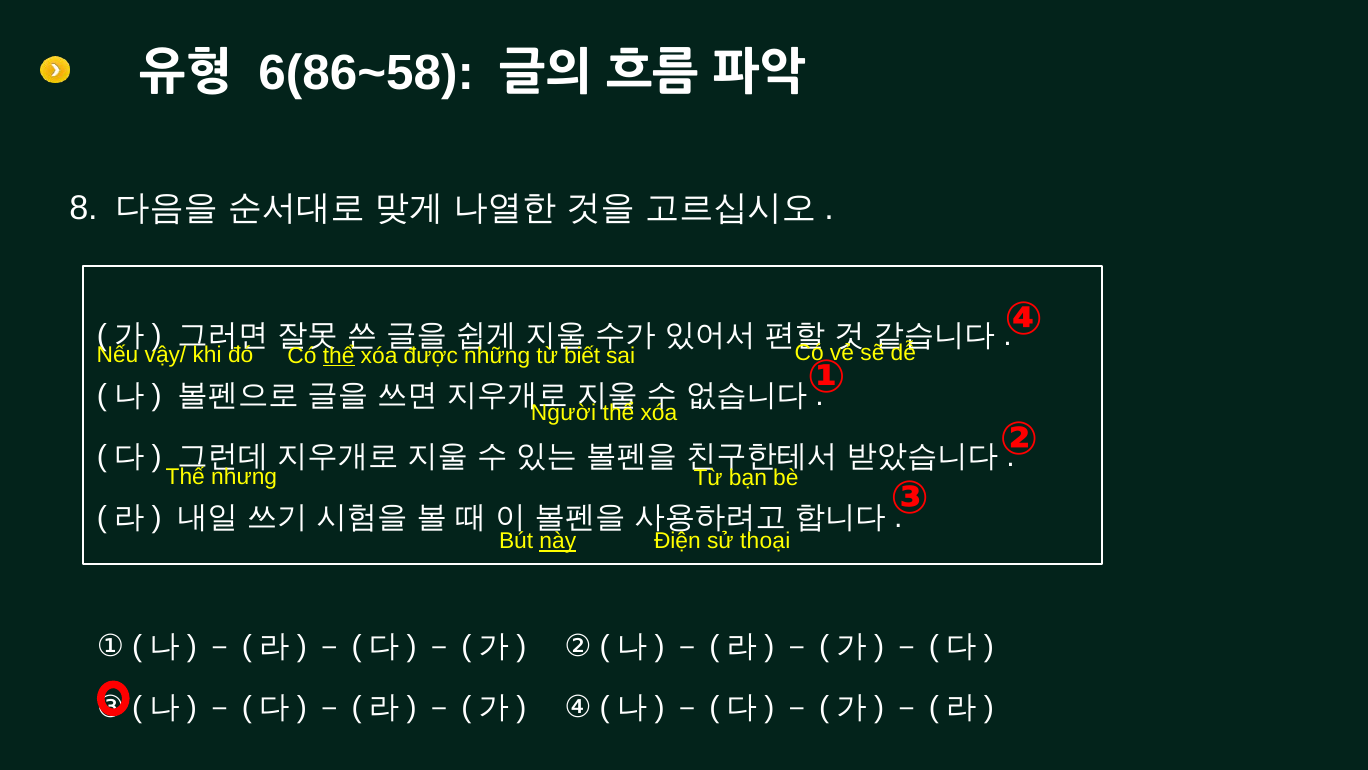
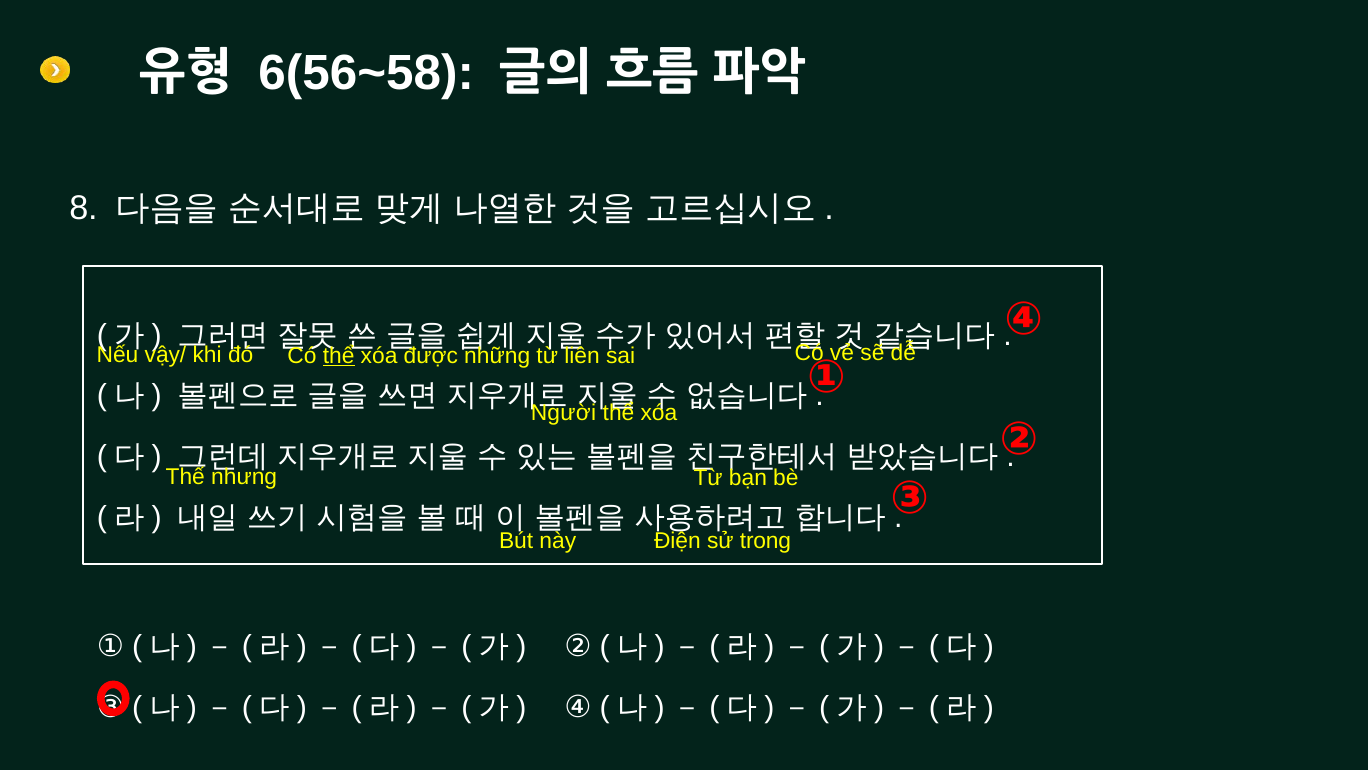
6(86~58: 6(86~58 -> 6(56~58 (366, 73)
biết: biết -> liên (582, 355)
thoại: thoại -> trong (765, 541)
này underline: present -> none (558, 541)
